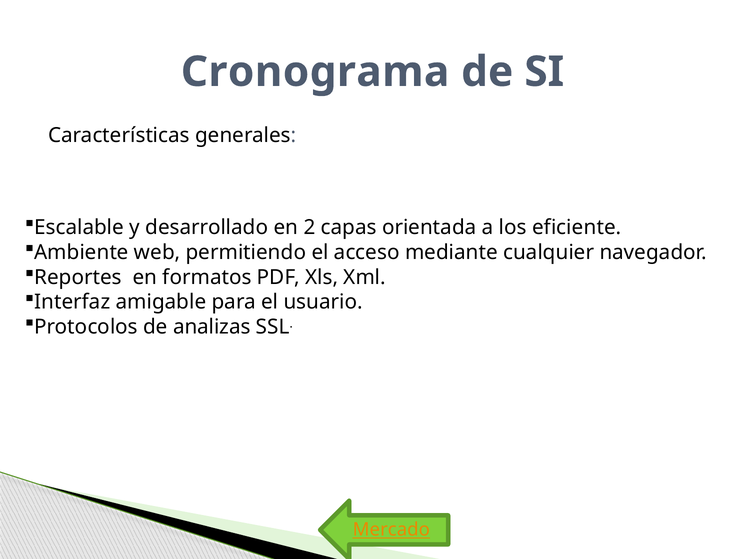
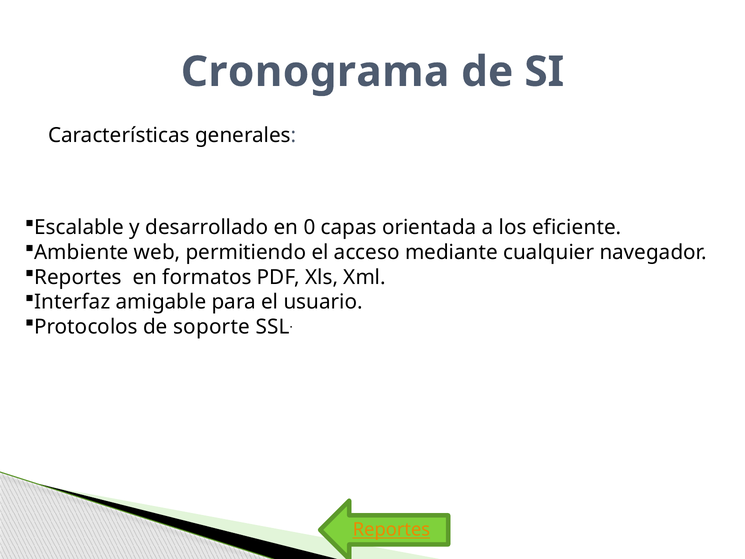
2: 2 -> 0 (309, 227)
analizas: analizas -> soporte (212, 327)
Mercado: Mercado -> Reportes (391, 529)
